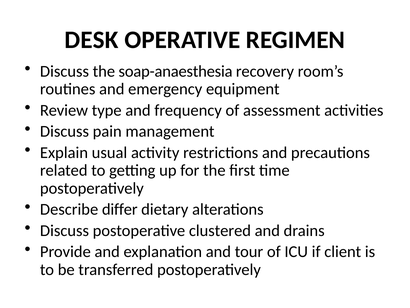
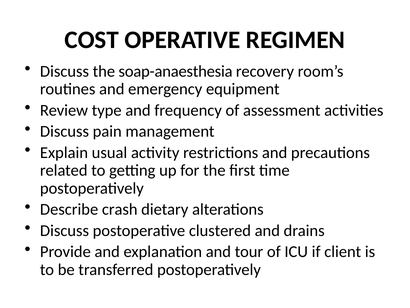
DESK: DESK -> COST (92, 40)
differ: differ -> crash (120, 209)
